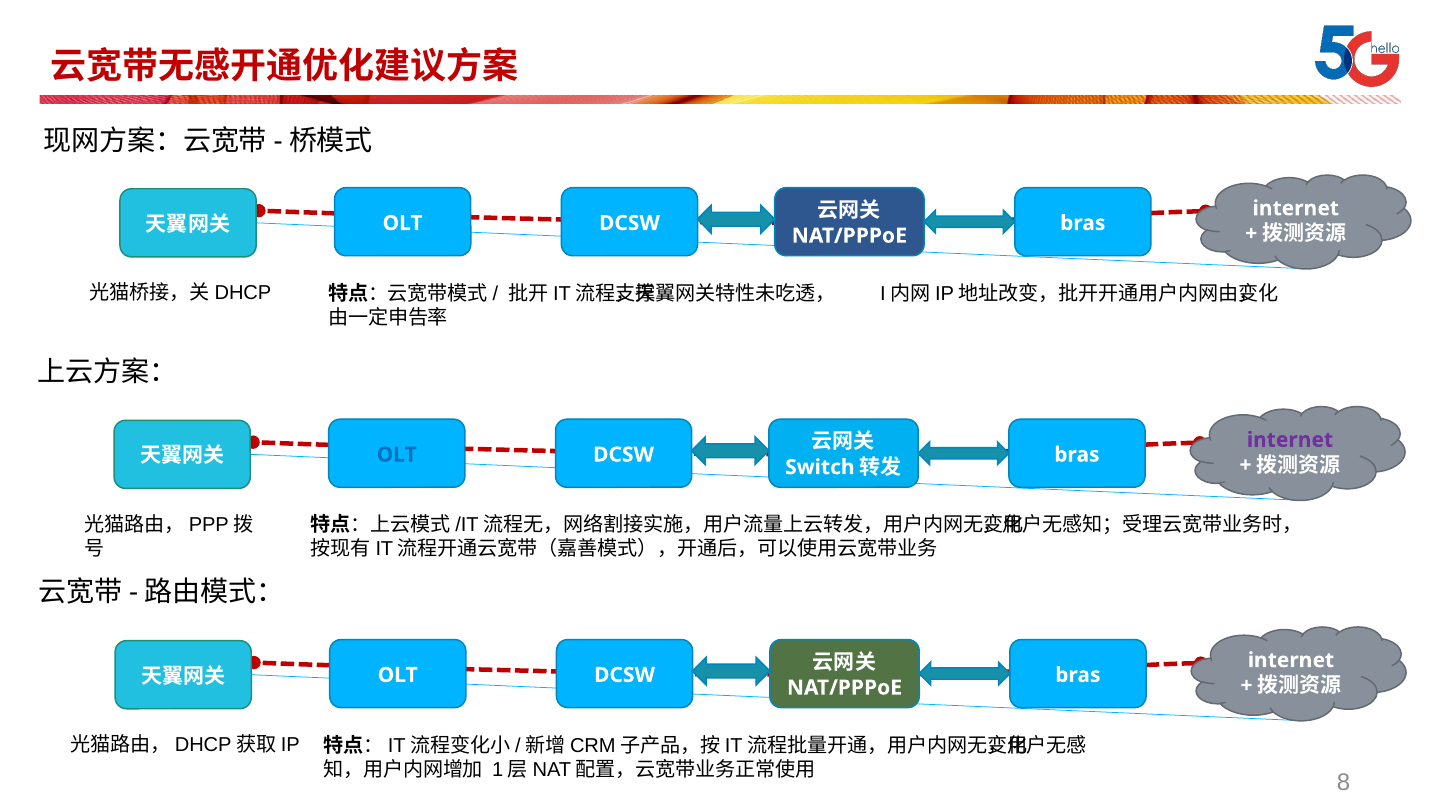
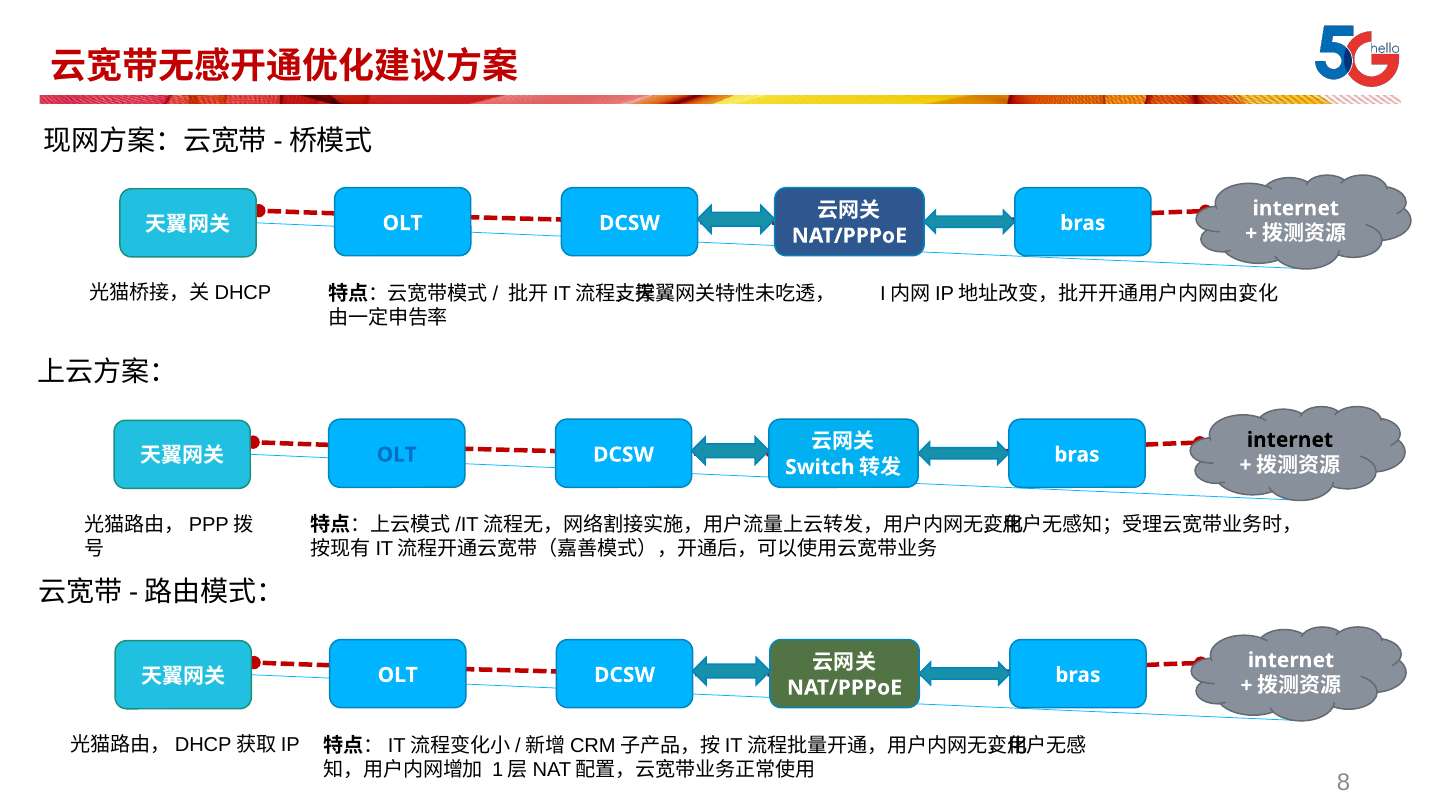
internet colour: purple -> black (1290, 440)
